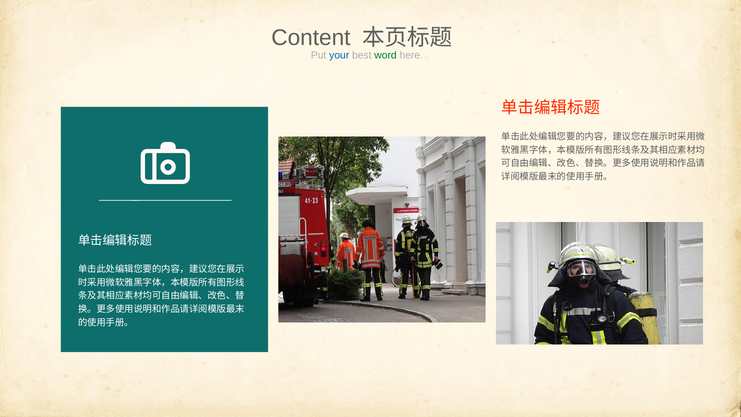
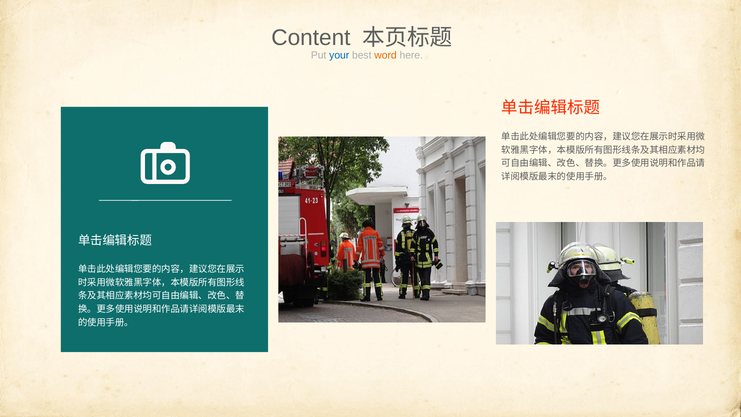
word colour: green -> orange (386, 55)
